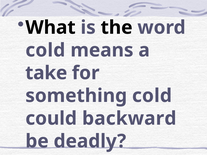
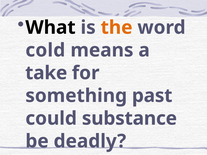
the colour: black -> orange (117, 28)
something cold: cold -> past (152, 96)
backward: backward -> substance (129, 119)
